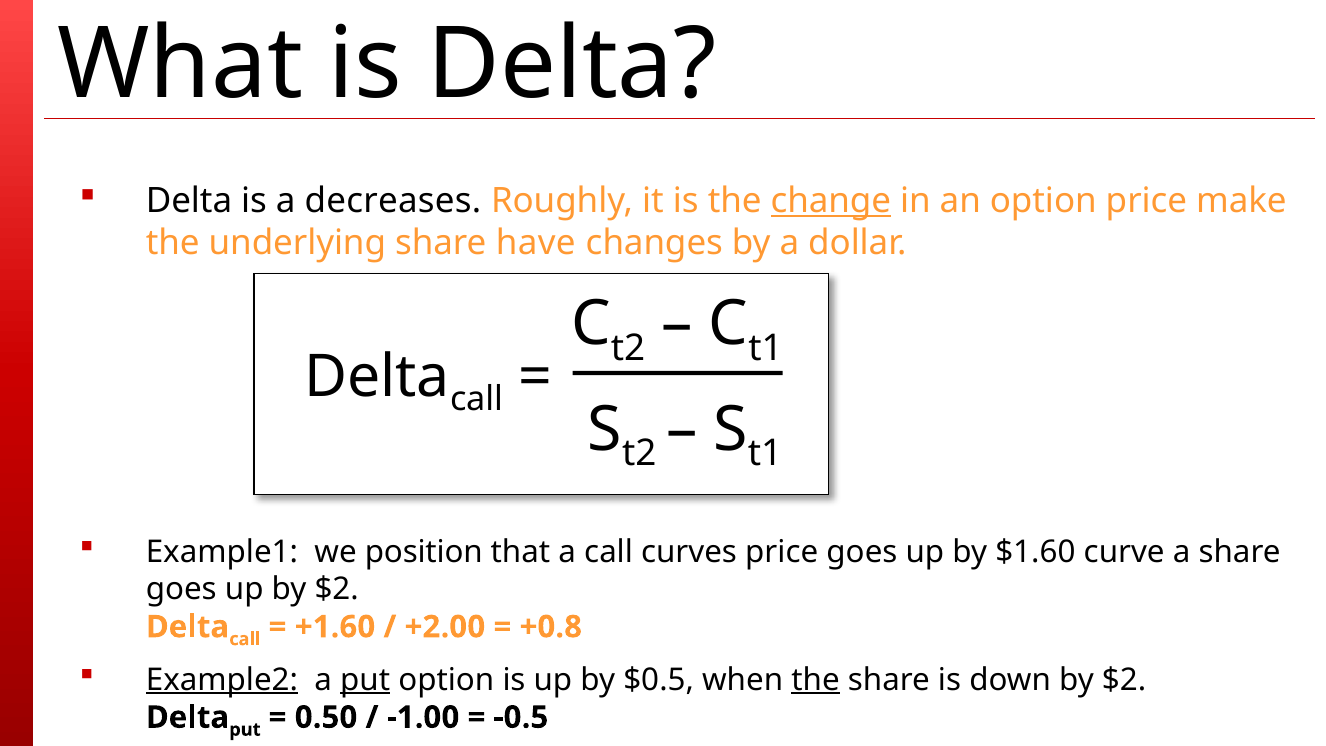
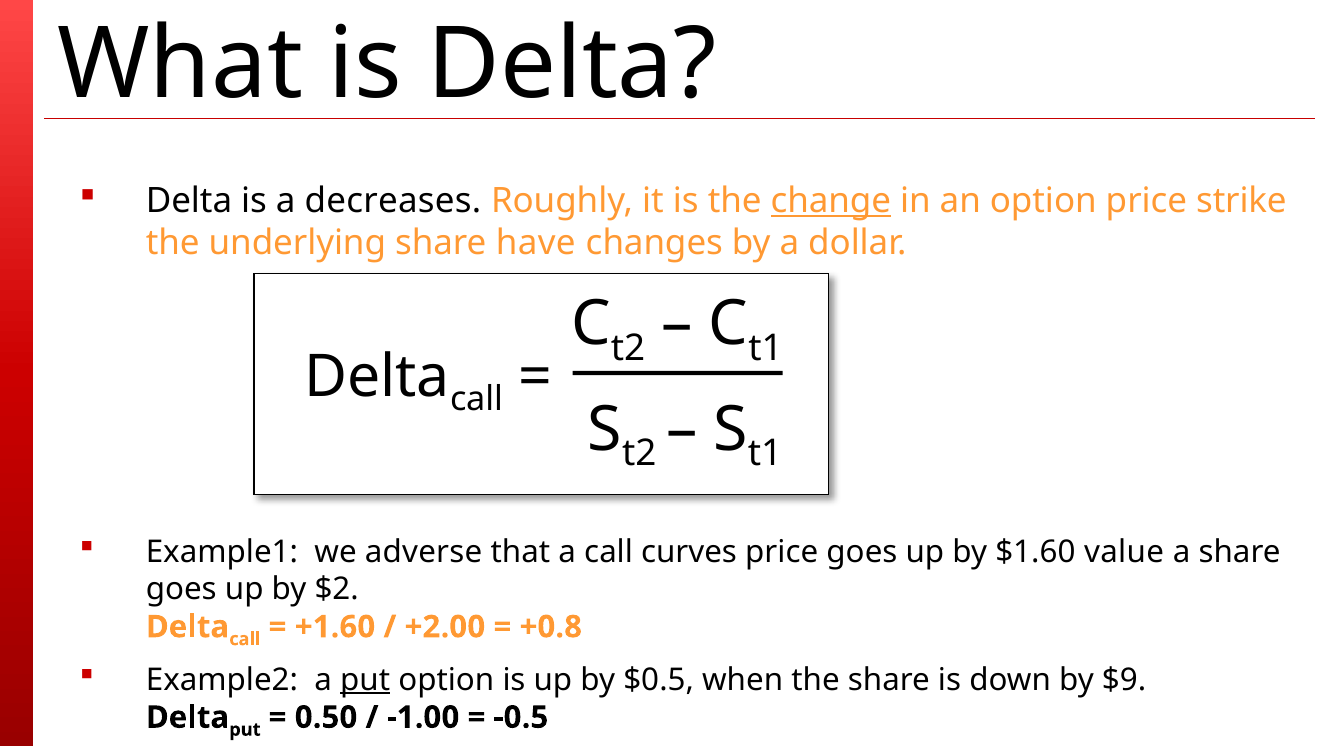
make: make -> strike (1241, 201)
position: position -> adverse (424, 552)
curve: curve -> value (1124, 552)
Example2 underline: present -> none (222, 680)
the underline: present -> none (816, 680)
down by $2: $2 -> $9 (1124, 680)
